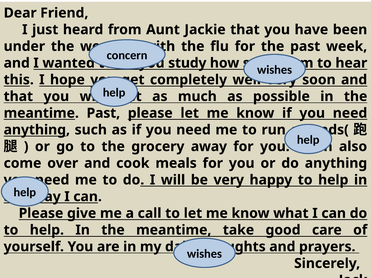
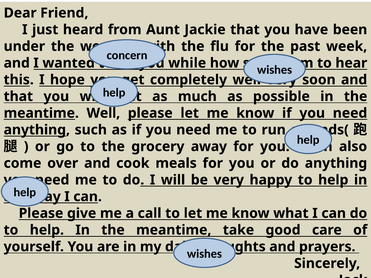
study: study -> while (187, 63)
meantime Past: Past -> Well (103, 113)
